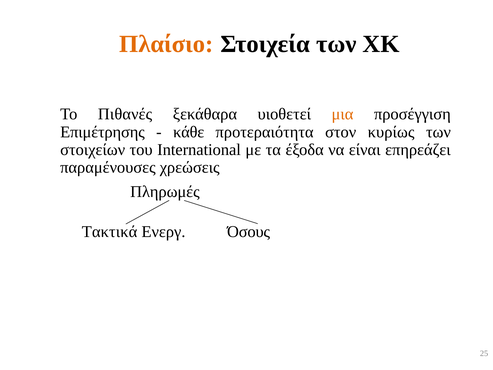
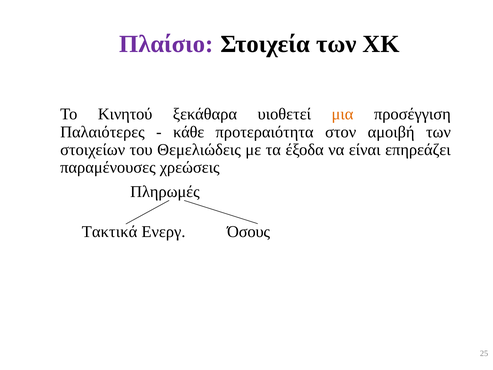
Πλαίσιο colour: orange -> purple (166, 44)
Πιθανές: Πιθανές -> Κινητού (125, 114)
Επιμέτρησης: Επιμέτρησης -> Παλαιότερες (102, 132)
κυρίως: κυρίως -> αμοιβή (391, 132)
International: International -> Θεμελιώδεις (199, 150)
